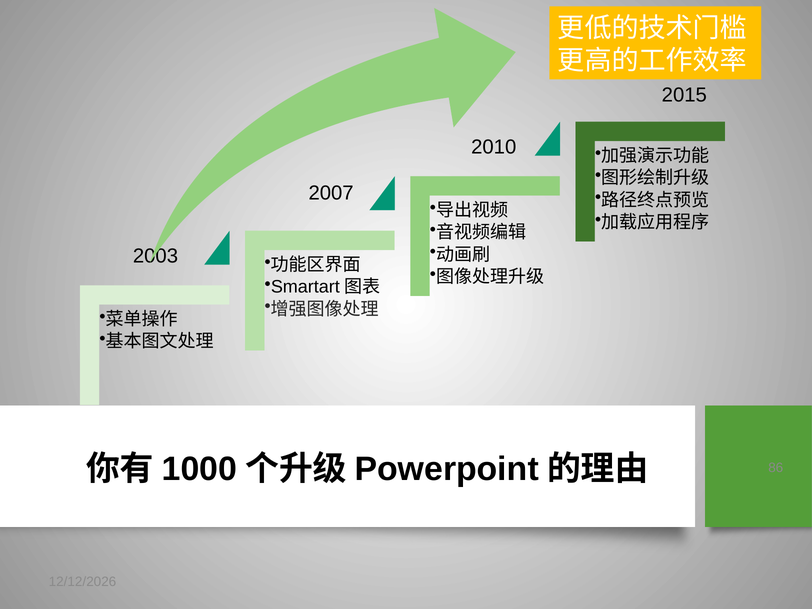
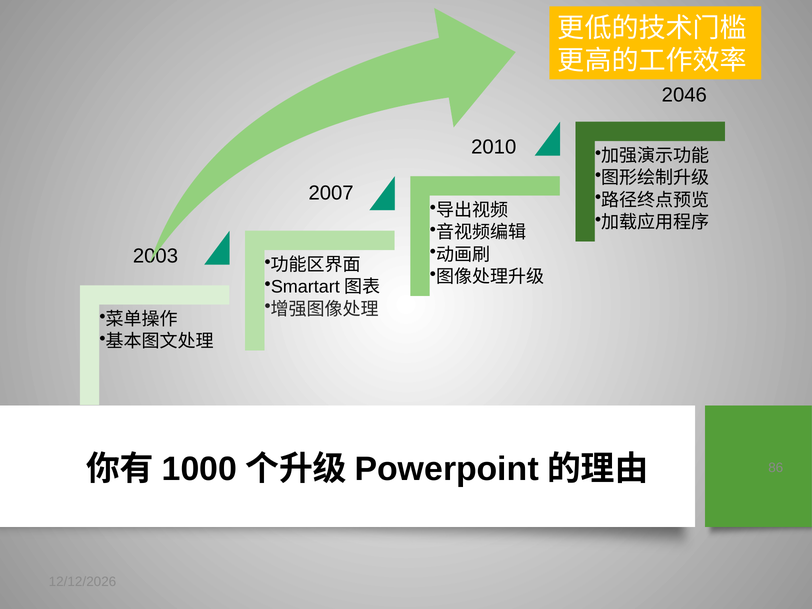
2015: 2015 -> 2046 (684, 95)
